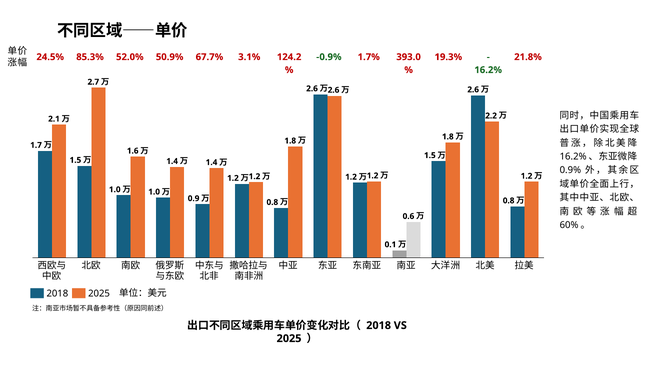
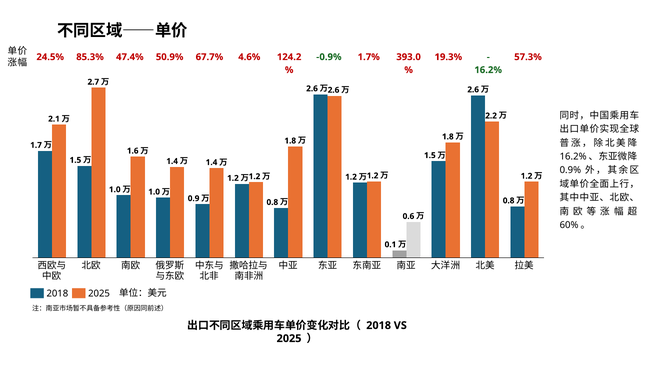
52.0%: 52.0% -> 47.4% (130, 57)
3.1%: 3.1% -> 4.6% (249, 57)
21.8%: 21.8% -> 57.3% (528, 57)
